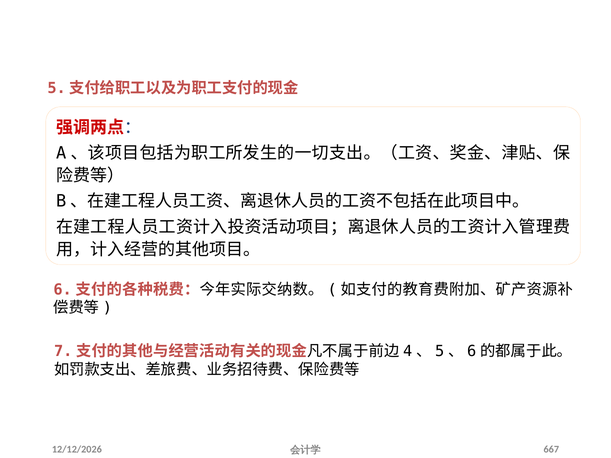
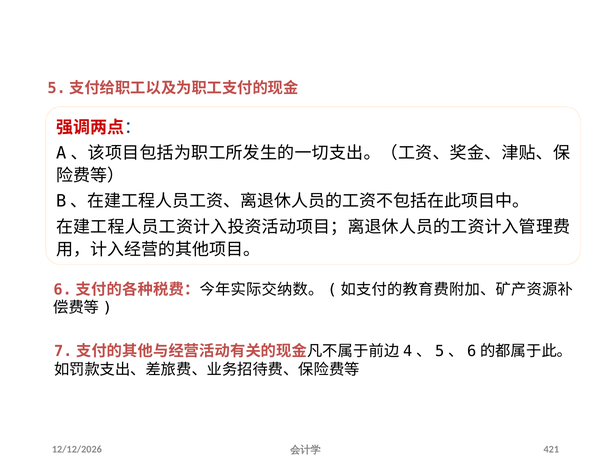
667: 667 -> 421 (551, 450)
